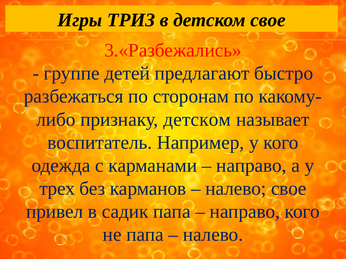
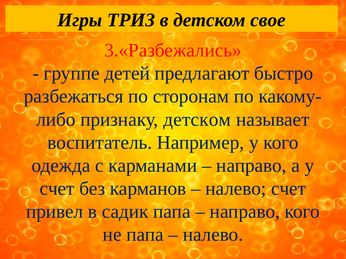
трех: трех -> счет (57, 189)
налево свое: свое -> счет (289, 189)
